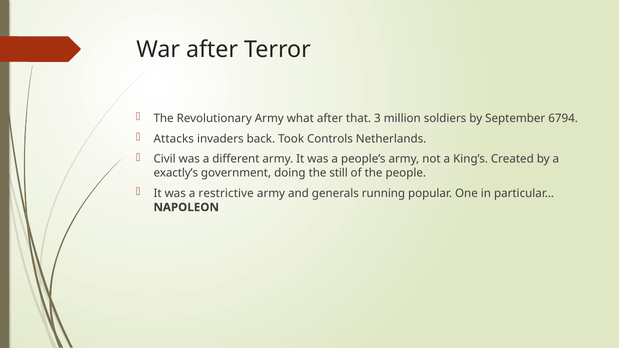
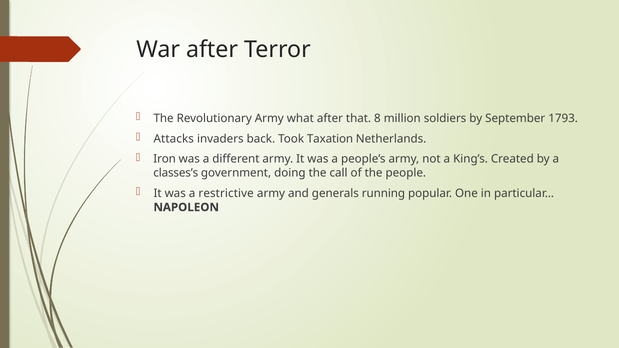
3: 3 -> 8 (377, 118)
6794: 6794 -> 1793 (563, 118)
Controls: Controls -> Taxation (330, 139)
Civil: Civil -> Iron (165, 159)
exactly’s: exactly’s -> classes’s (176, 173)
still: still -> call (339, 173)
